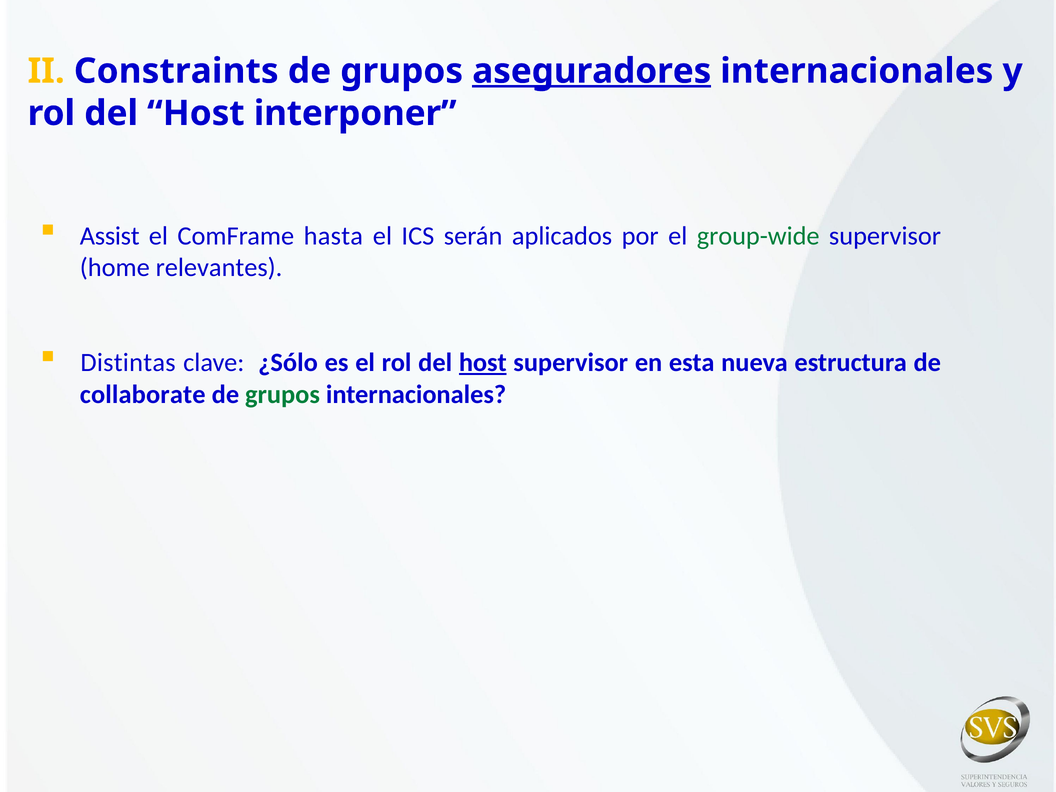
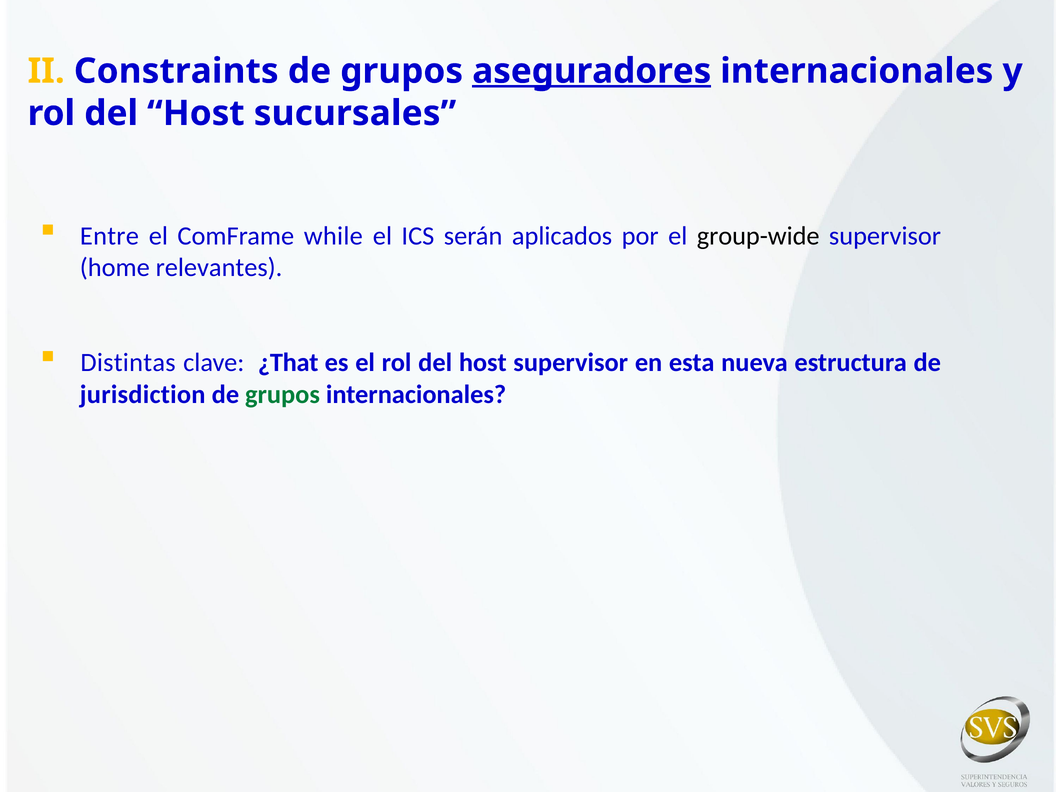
interponer: interponer -> sucursales (355, 113)
Assist: Assist -> Entre (109, 236)
hasta: hasta -> while (333, 236)
group-wide colour: green -> black (758, 236)
¿Sólo: ¿Sólo -> ¿That (288, 363)
host underline: present -> none (483, 363)
collaborate: collaborate -> jurisdiction (143, 394)
